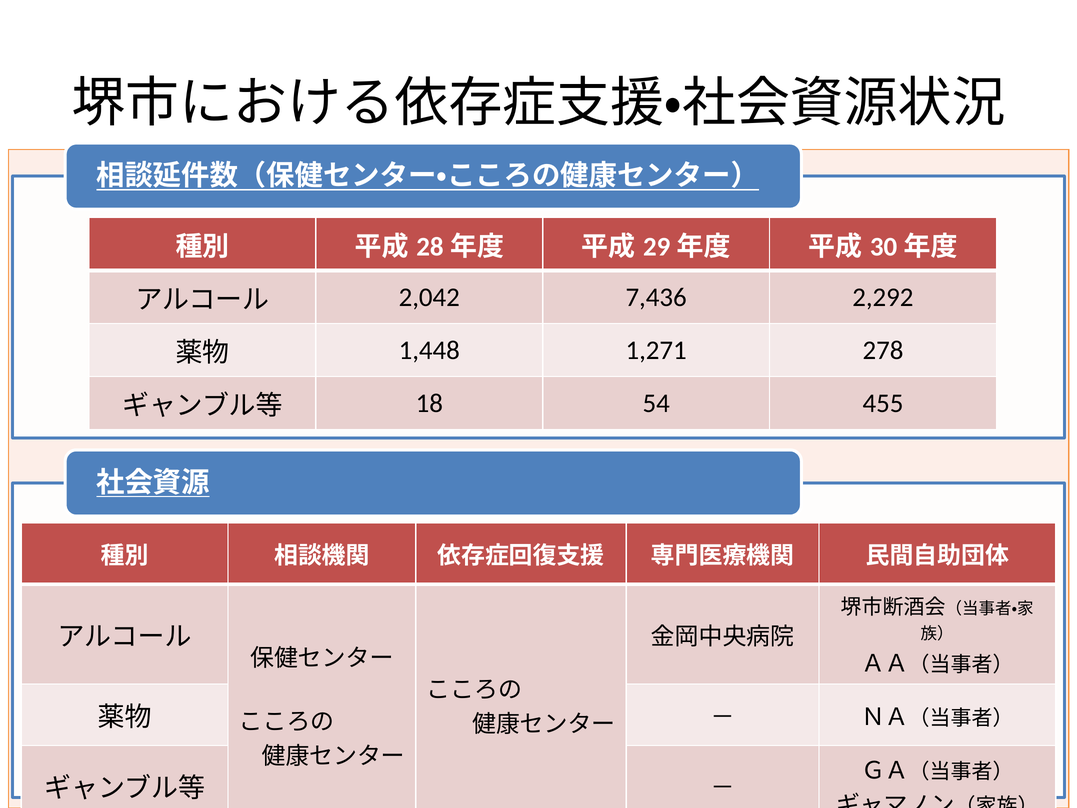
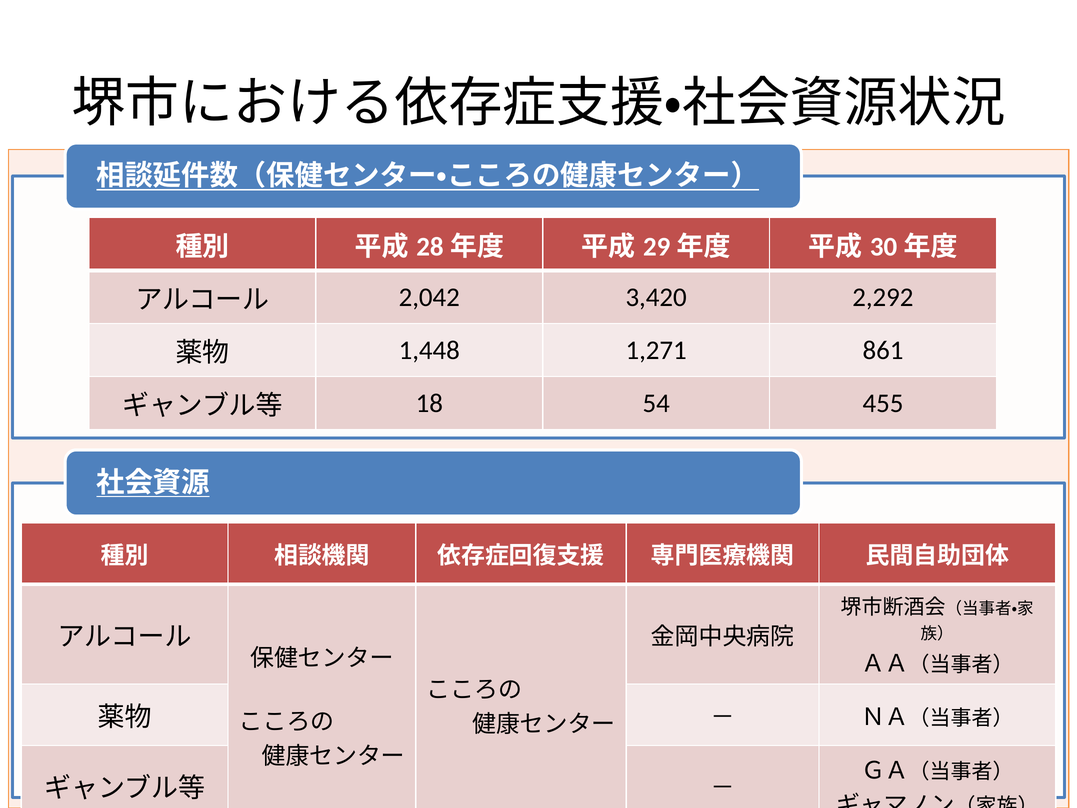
7,436: 7,436 -> 3,420 (656, 297)
278: 278 -> 861 (883, 350)
